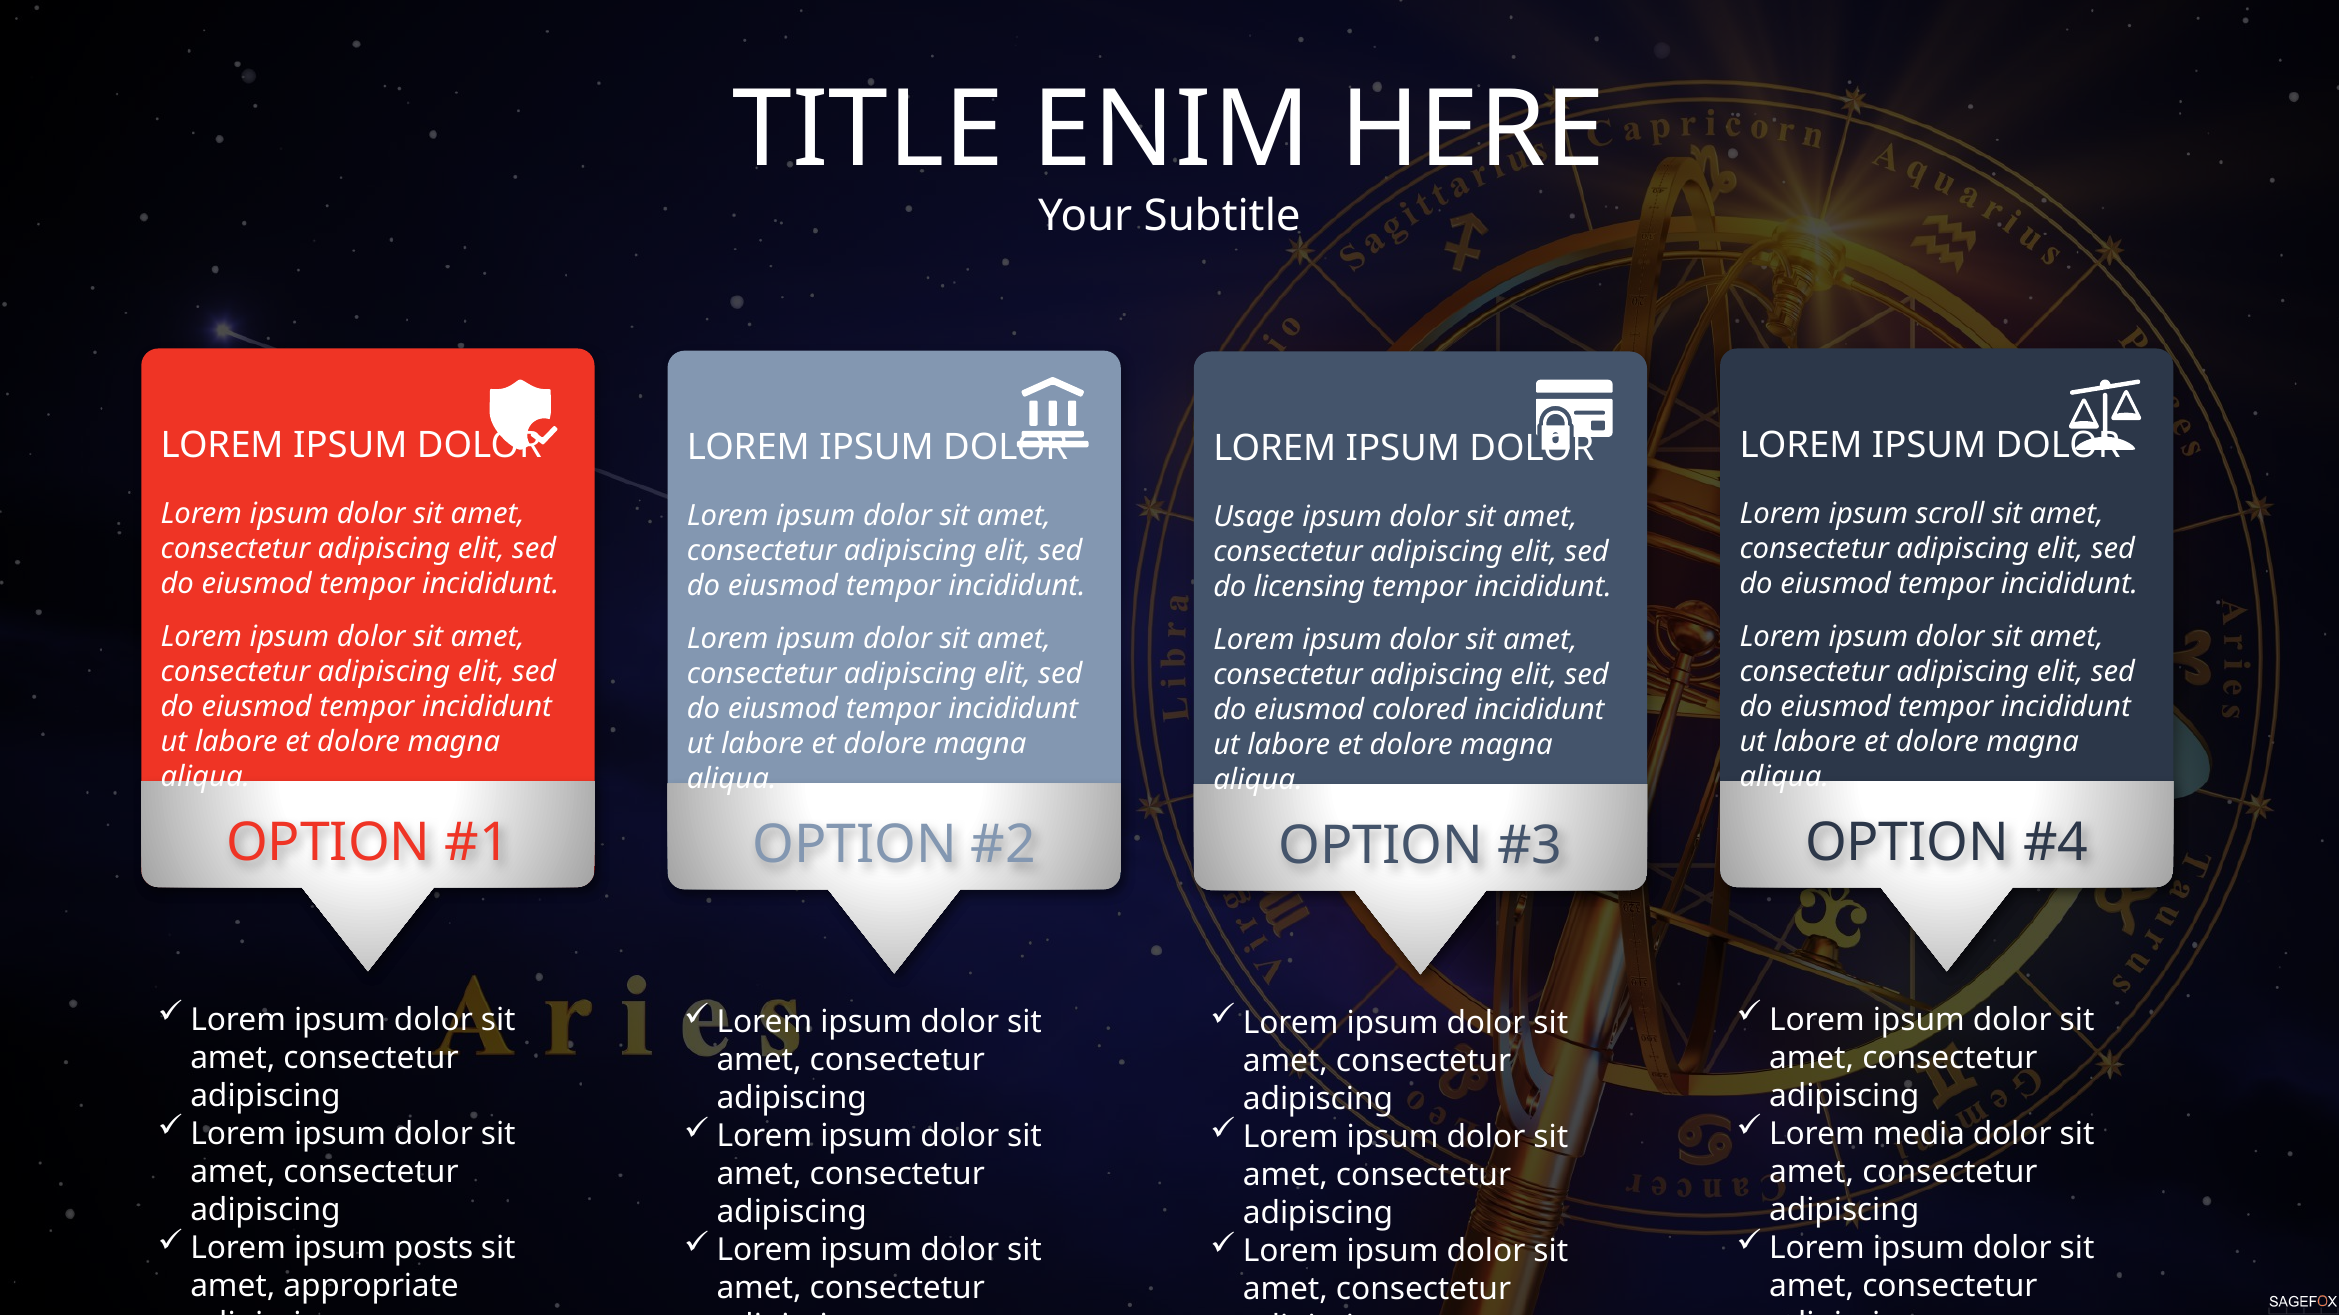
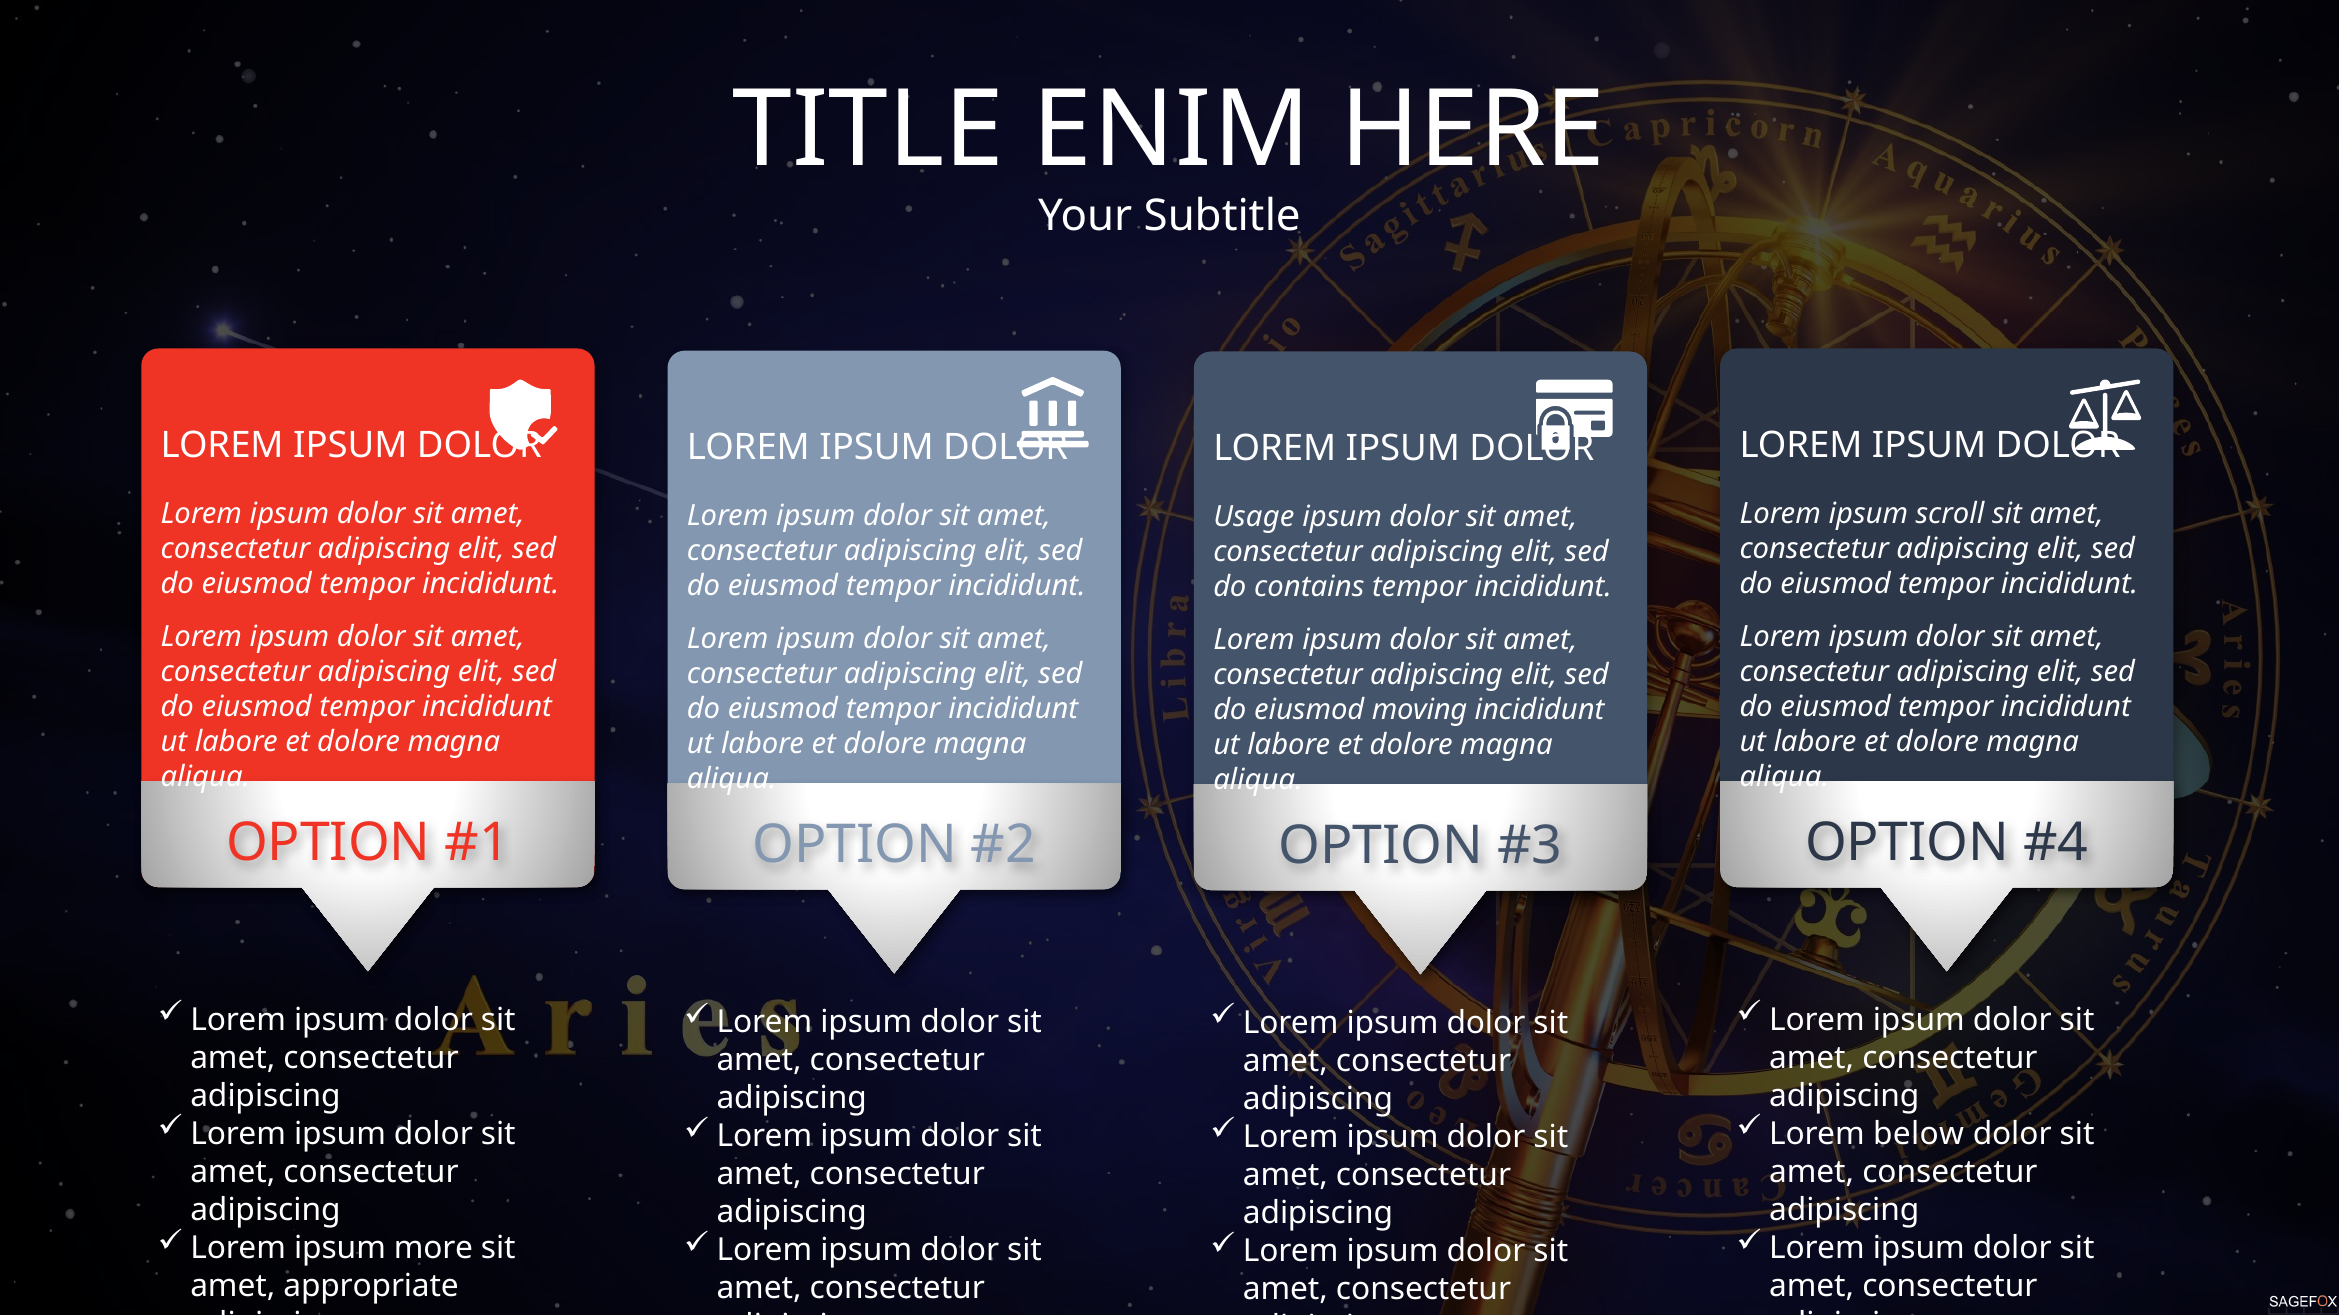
licensing: licensing -> contains (1309, 587)
colored: colored -> moving (1420, 710)
media: media -> below (1919, 1134)
posts: posts -> more (434, 1248)
